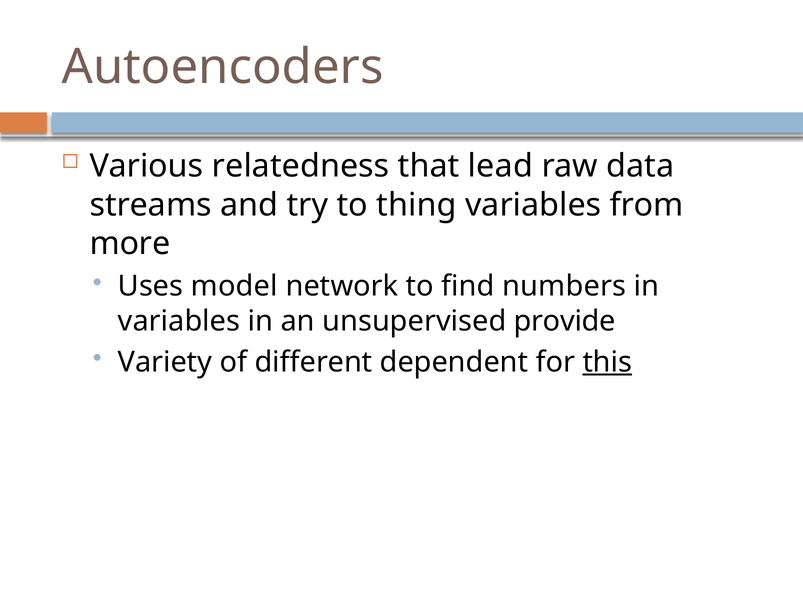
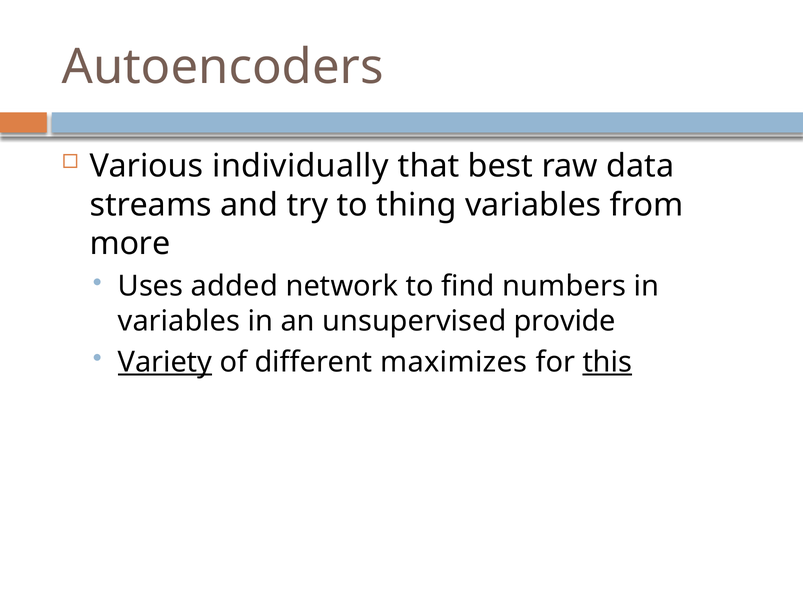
relatedness: relatedness -> individually (301, 166)
lead: lead -> best (501, 166)
model: model -> added (234, 287)
Variety underline: none -> present (165, 362)
dependent: dependent -> maximizes (454, 362)
